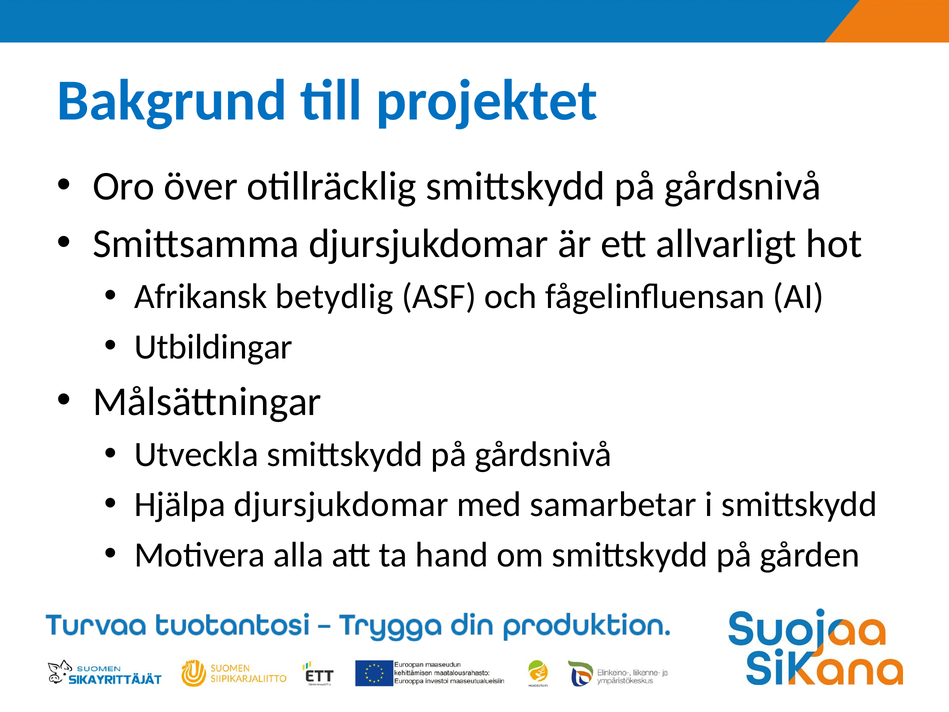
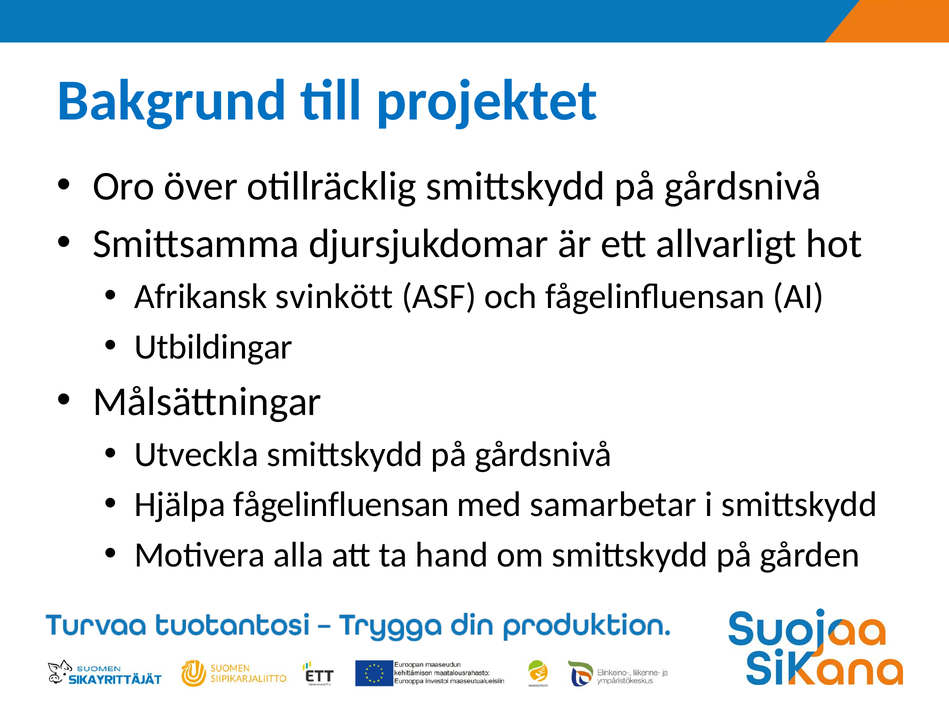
betydlig: betydlig -> svinkött (334, 297)
Hjälpa djursjukdomar: djursjukdomar -> fågelinfluensan (341, 505)
